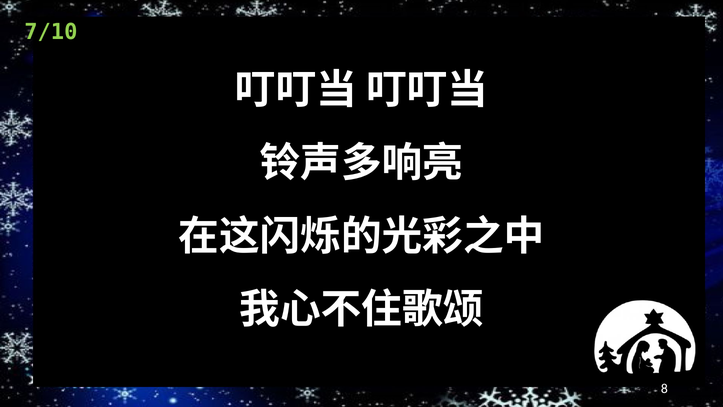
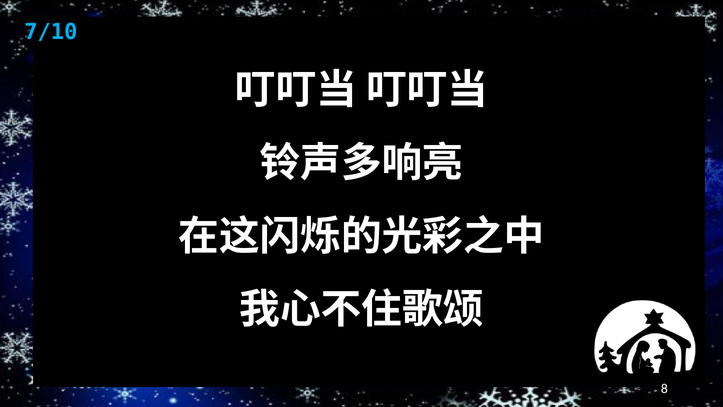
7/10 colour: light green -> light blue (51, 32)
